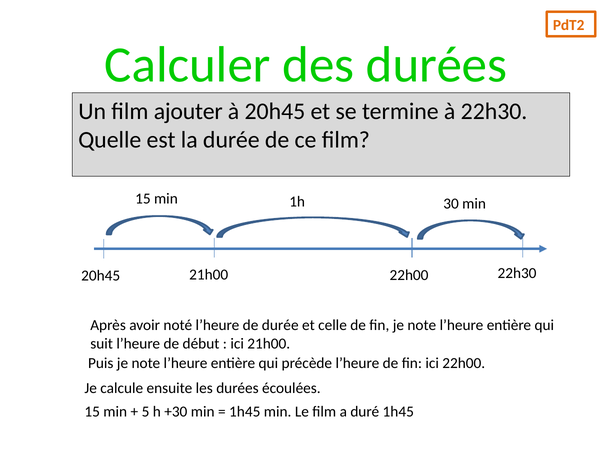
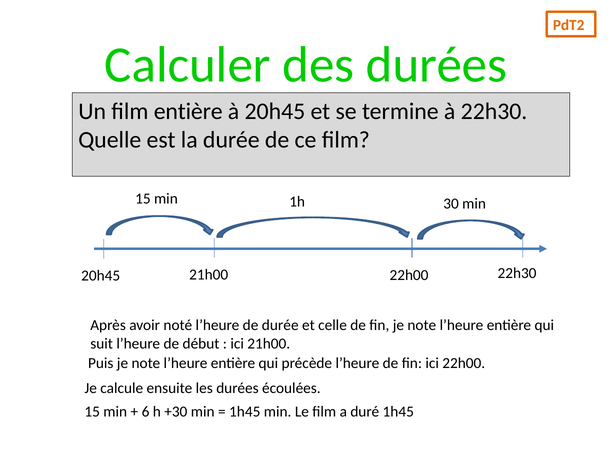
film ajouter: ajouter -> entière (188, 112)
5: 5 -> 6 (146, 412)
